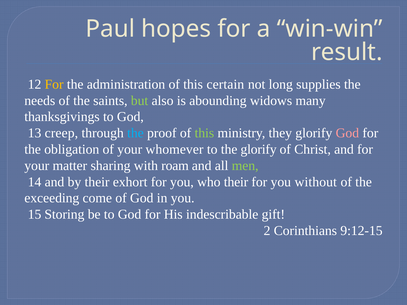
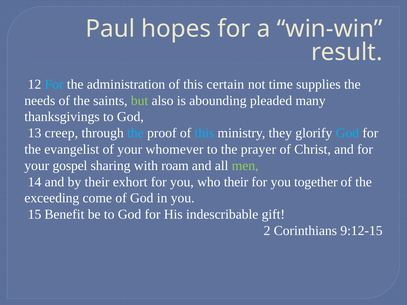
For colour: yellow -> light blue (54, 84)
long: long -> time (281, 84)
widows: widows -> pleaded (271, 101)
this colour: light green -> light blue (204, 133)
God colour: pink -> light blue (347, 133)
obligation: obligation -> evangelist (72, 149)
the glorify: glorify -> prayer (258, 149)
matter: matter -> gospel (70, 166)
without: without -> together (316, 182)
Storing: Storing -> Benefit (64, 215)
